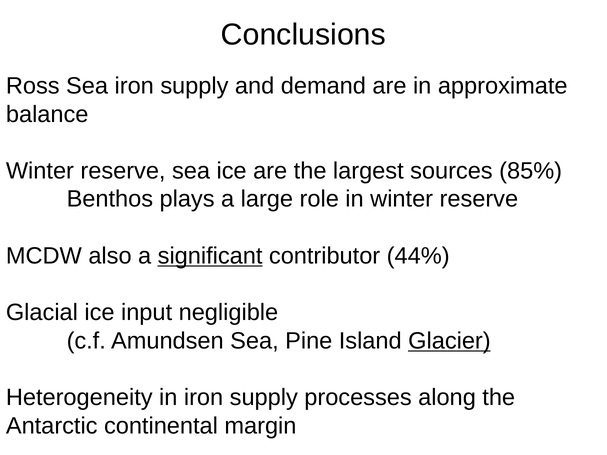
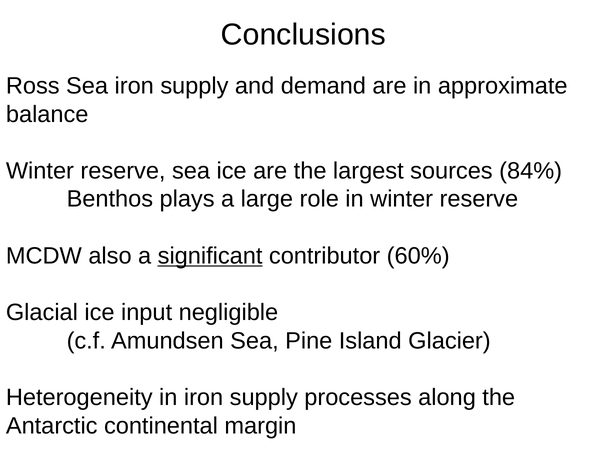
85%: 85% -> 84% (531, 171)
44%: 44% -> 60% (418, 256)
Glacier underline: present -> none (449, 341)
